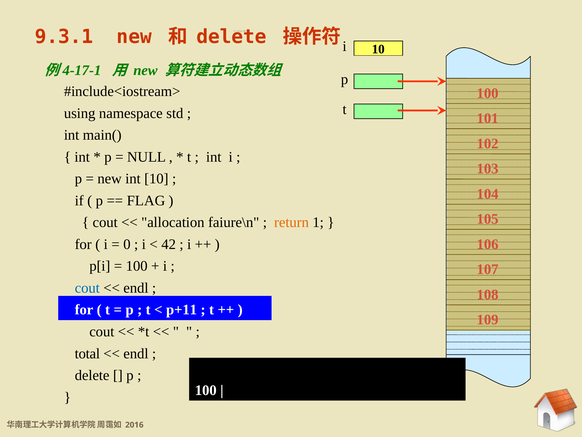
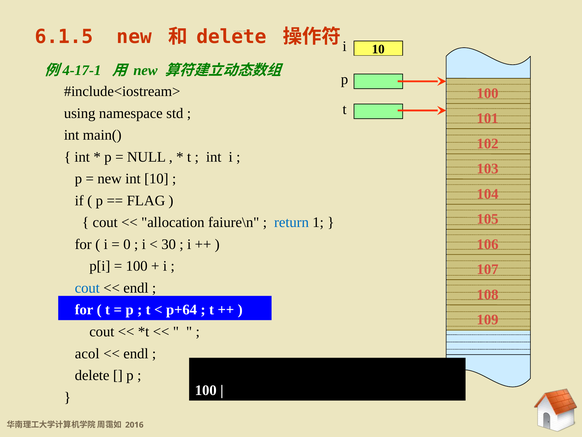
9.3.1: 9.3.1 -> 6.1.5 (64, 37)
return colour: orange -> blue (291, 222)
42: 42 -> 30 (169, 244)
p+11: p+11 -> p+64 (182, 310)
total: total -> acol (87, 353)
